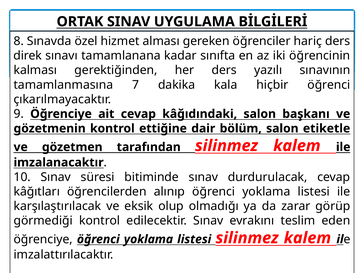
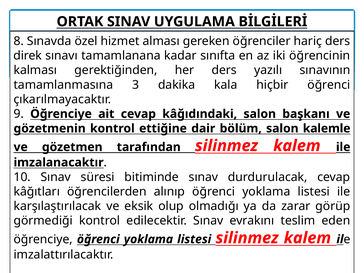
7: 7 -> 3 (136, 85)
etiketle: etiketle -> kalemle (327, 128)
